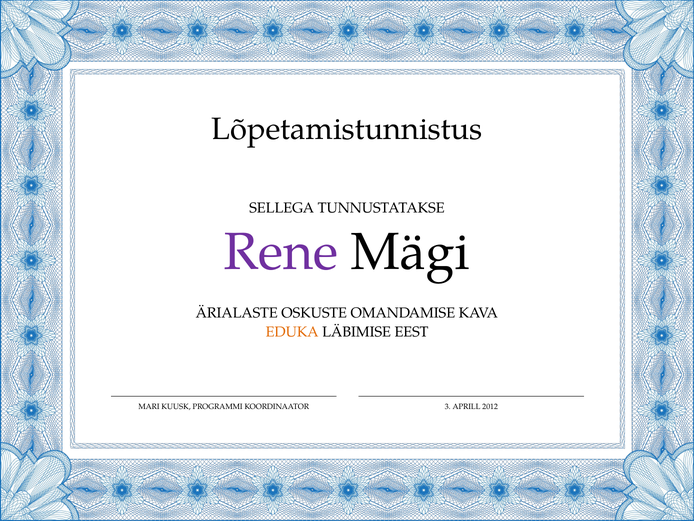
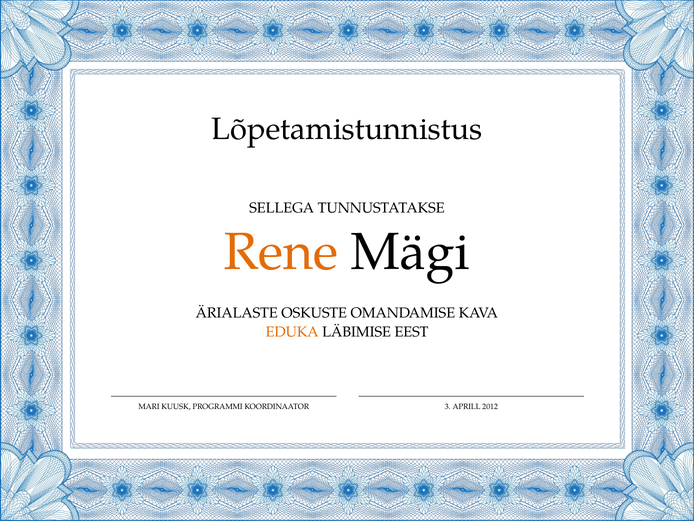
Rene colour: purple -> orange (281, 252)
